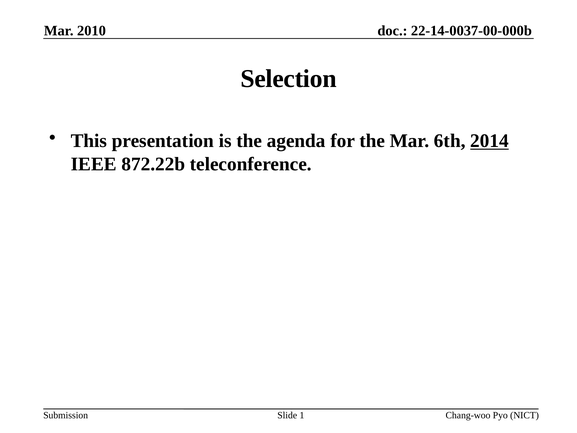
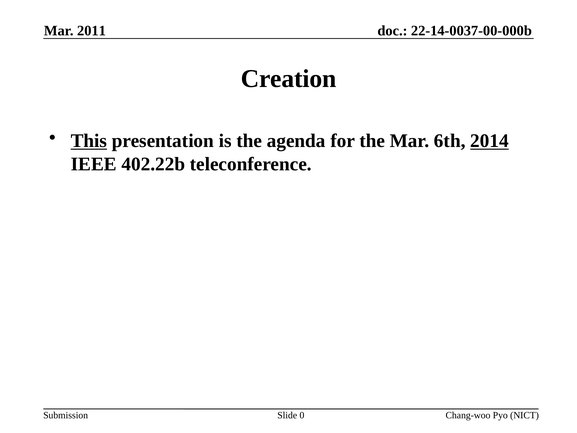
2010: 2010 -> 2011 (91, 31)
Selection: Selection -> Creation (289, 79)
This underline: none -> present (89, 141)
872.22b: 872.22b -> 402.22b (153, 164)
1: 1 -> 0 (302, 415)
